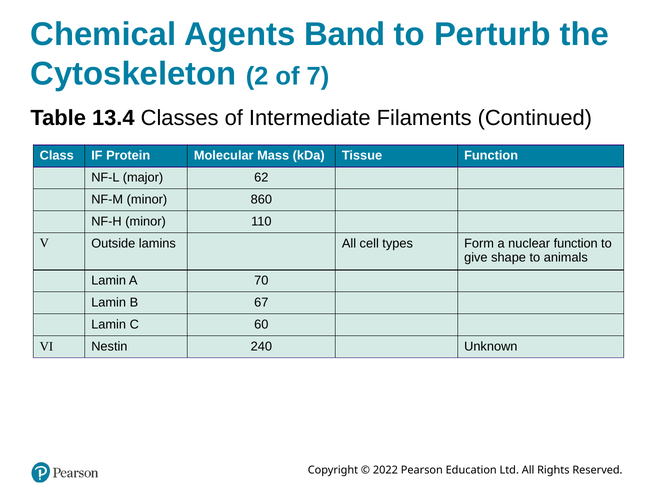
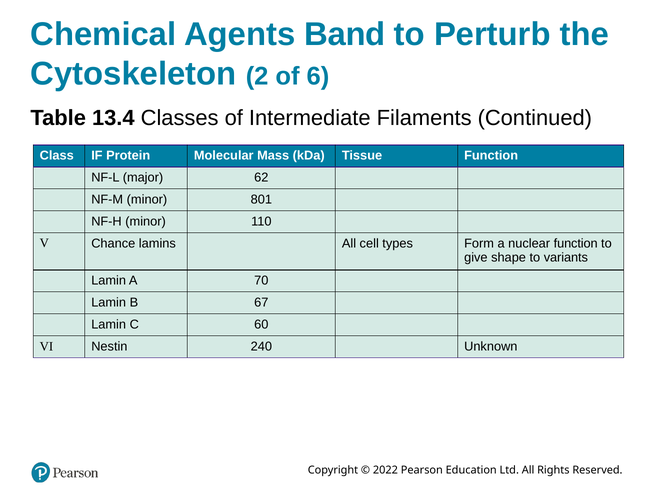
7: 7 -> 6 (318, 76)
860: 860 -> 801 (261, 199)
Outside: Outside -> Chance (113, 243)
animals: animals -> variants (566, 258)
